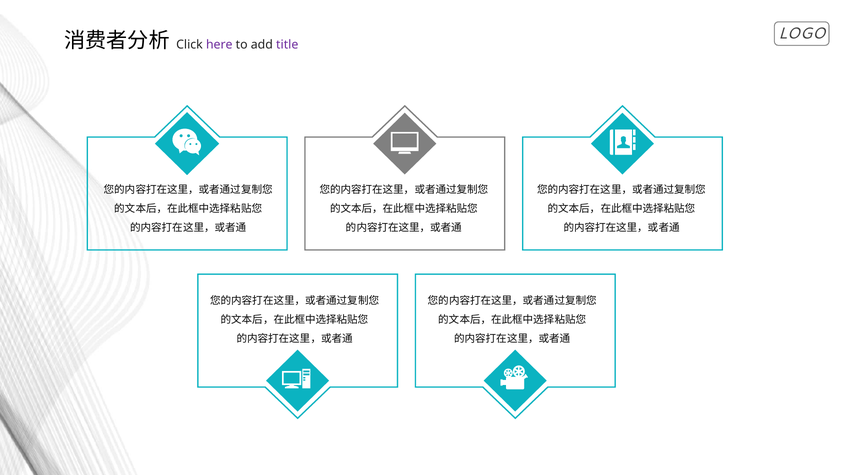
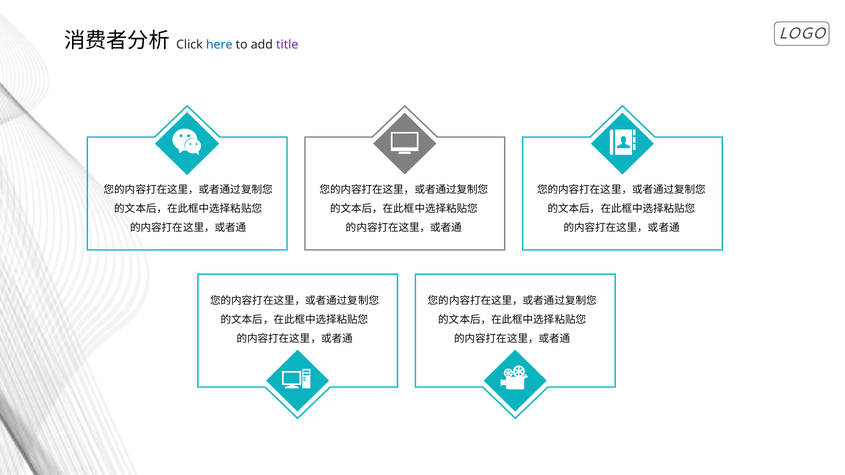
here colour: purple -> blue (219, 45)
